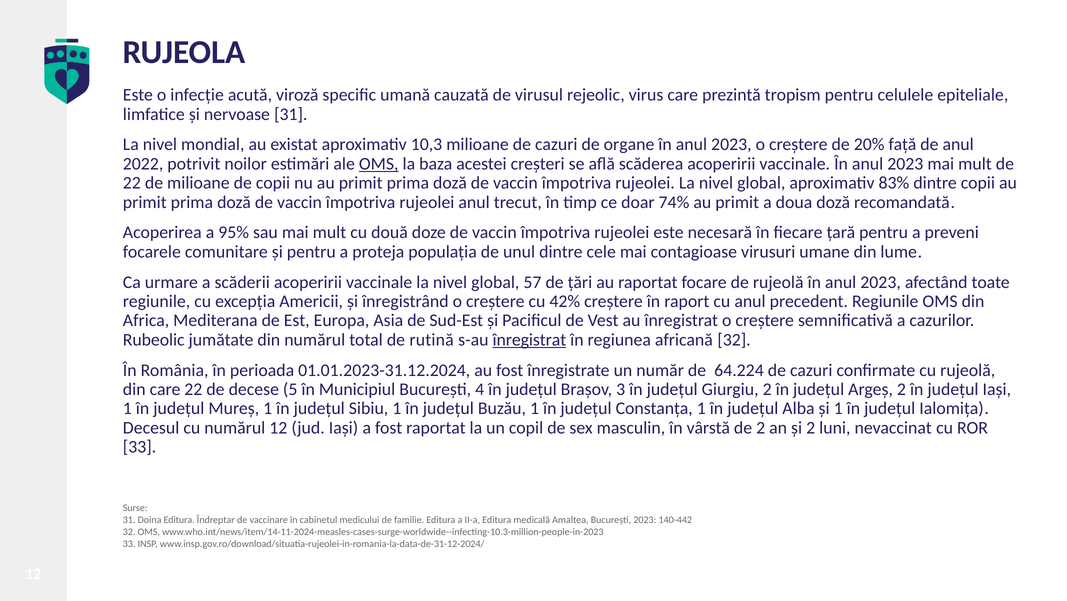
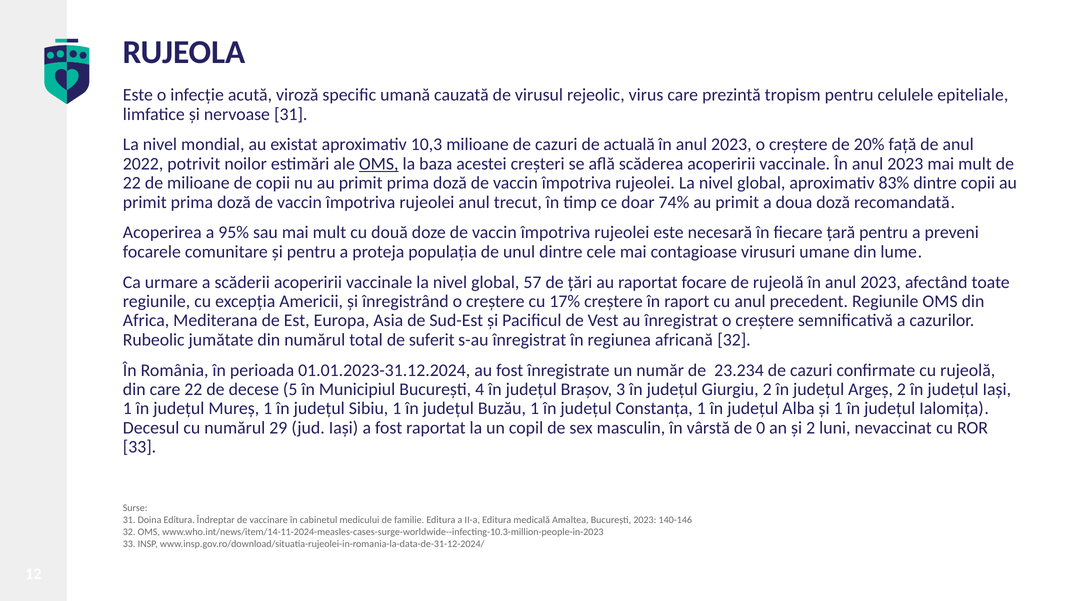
organe: organe -> actuală (629, 145)
42%: 42% -> 17% (565, 301)
rutină: rutină -> suferit (432, 340)
înregistrat underline: present -> none (529, 340)
64.224: 64.224 -> 23.234 (739, 370)
numărul 12: 12 -> 29 (278, 428)
de 2: 2 -> 0 (761, 428)
140-442: 140-442 -> 140-146 (675, 520)
